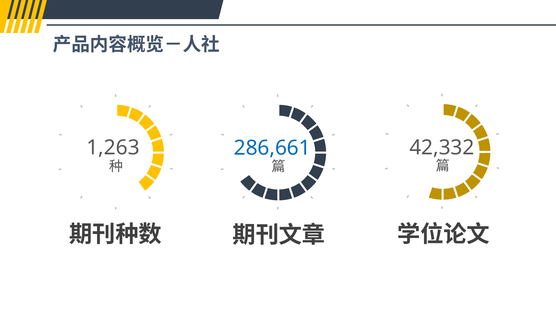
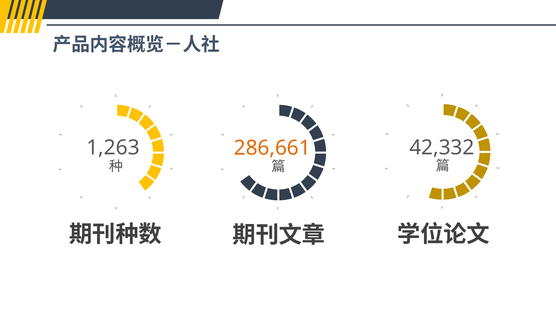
286,661 colour: blue -> orange (272, 148)
